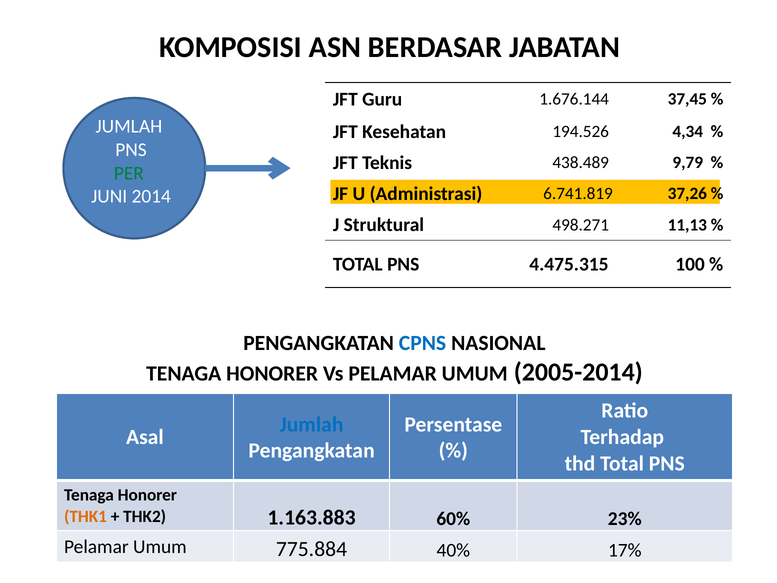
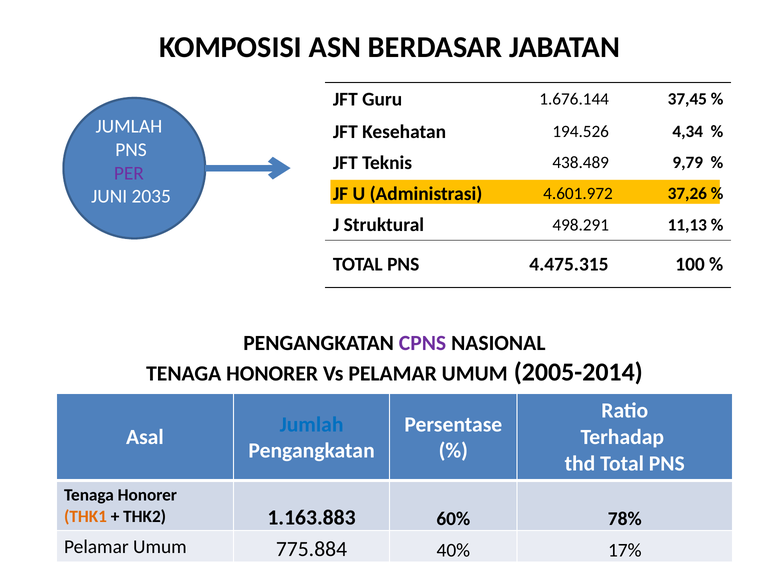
PER colour: green -> purple (129, 173)
6.741.819: 6.741.819 -> 4.601.972 (578, 194)
2014: 2014 -> 2035 (151, 196)
498.271: 498.271 -> 498.291 (581, 225)
CPNS colour: blue -> purple (423, 343)
23%: 23% -> 78% (625, 519)
